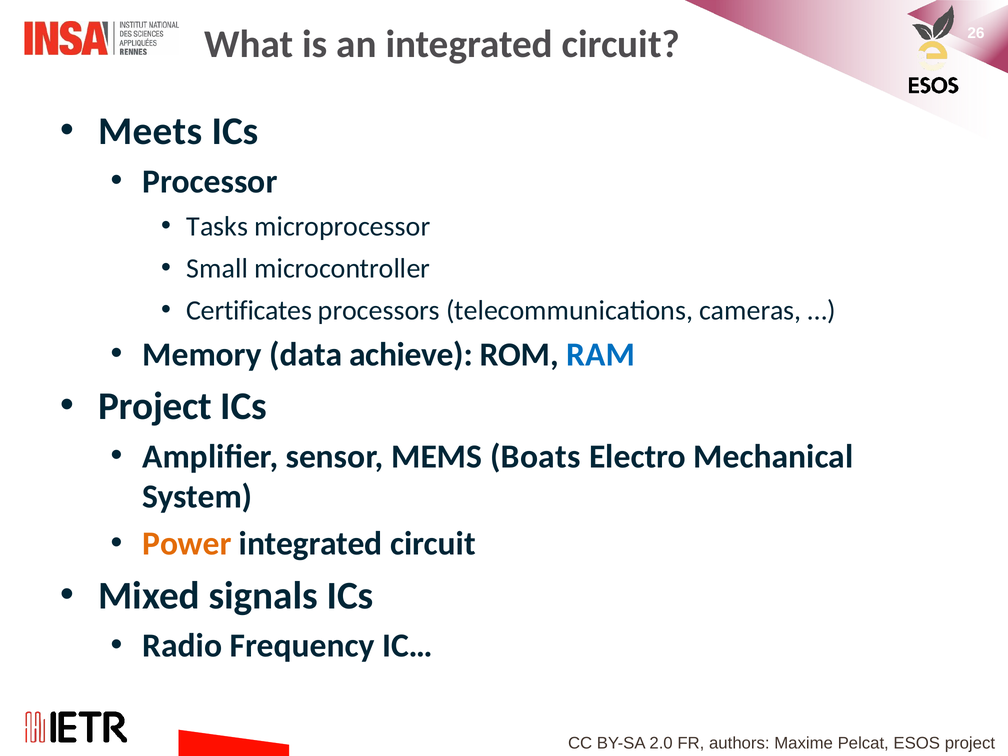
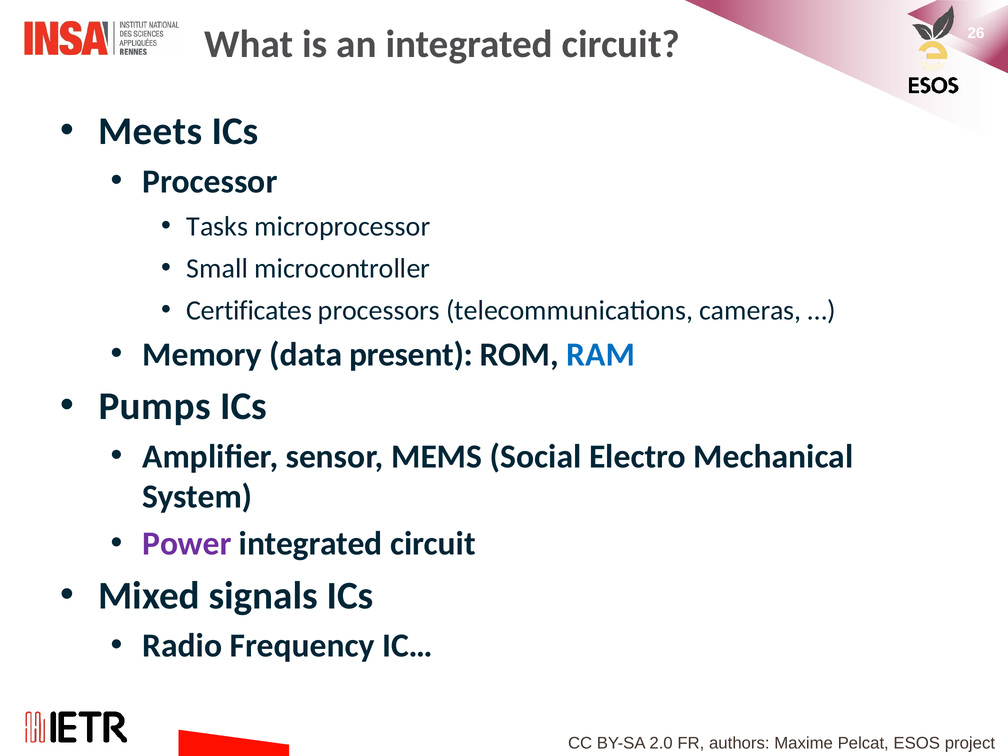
achieve: achieve -> present (411, 355)
Project: Project -> Pumps (155, 407)
Boats: Boats -> Social (536, 457)
Power colour: orange -> purple (187, 544)
